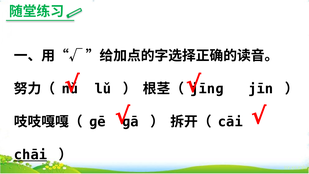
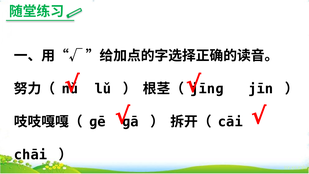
chāi underline: present -> none (31, 155)
